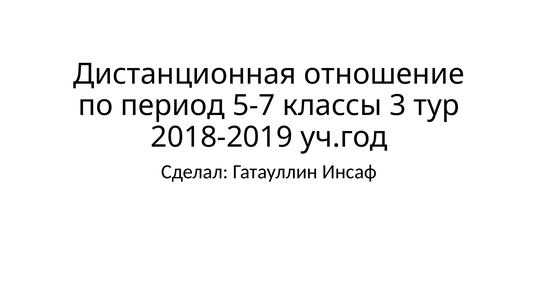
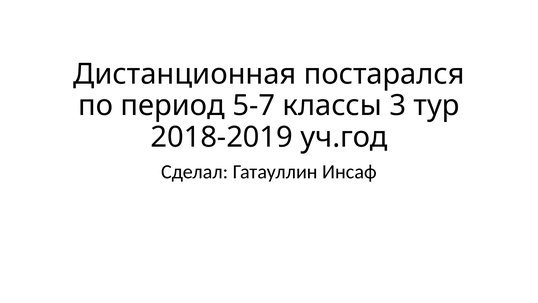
отношение: отношение -> постарался (384, 74)
